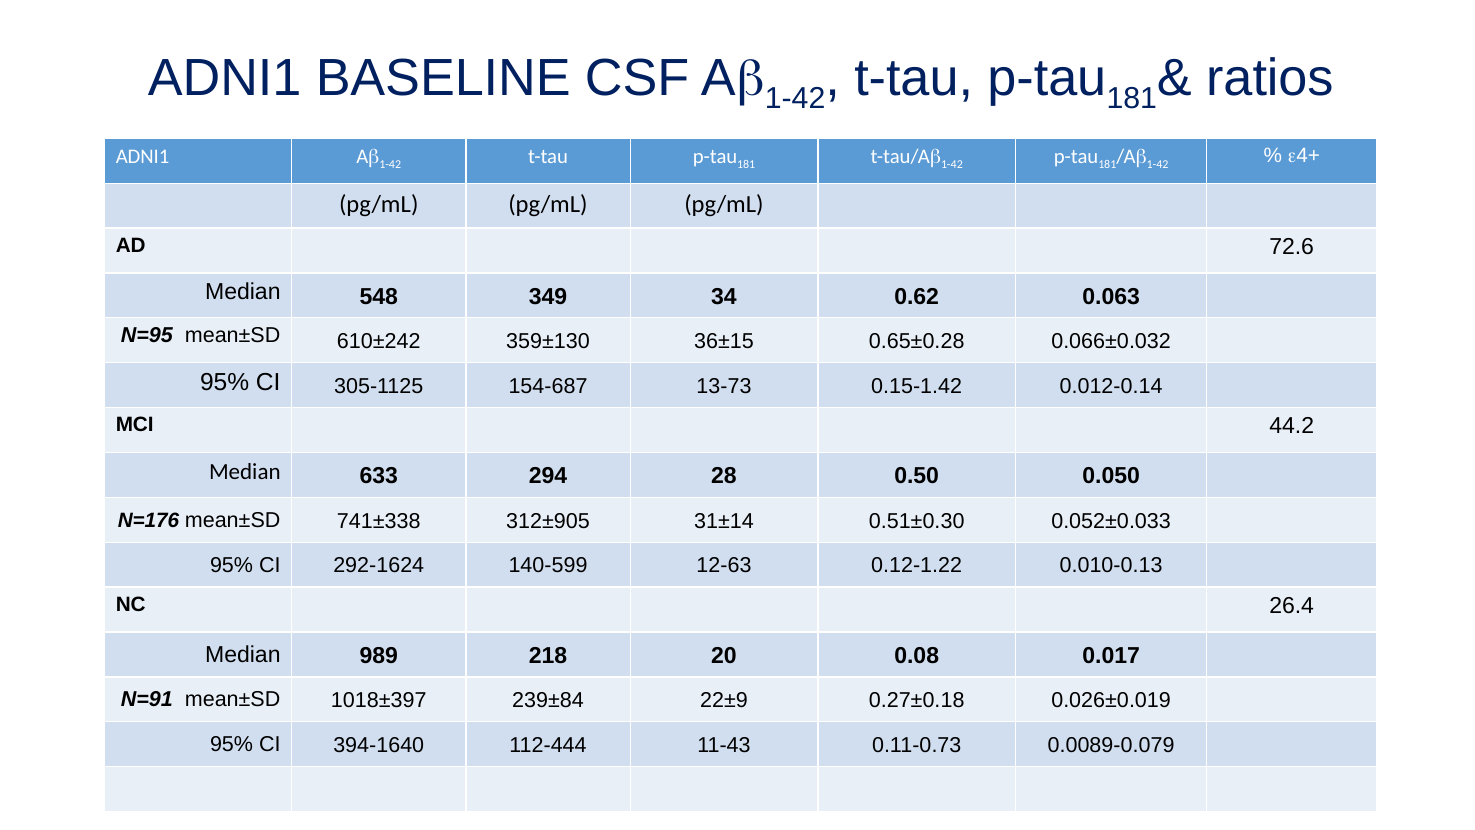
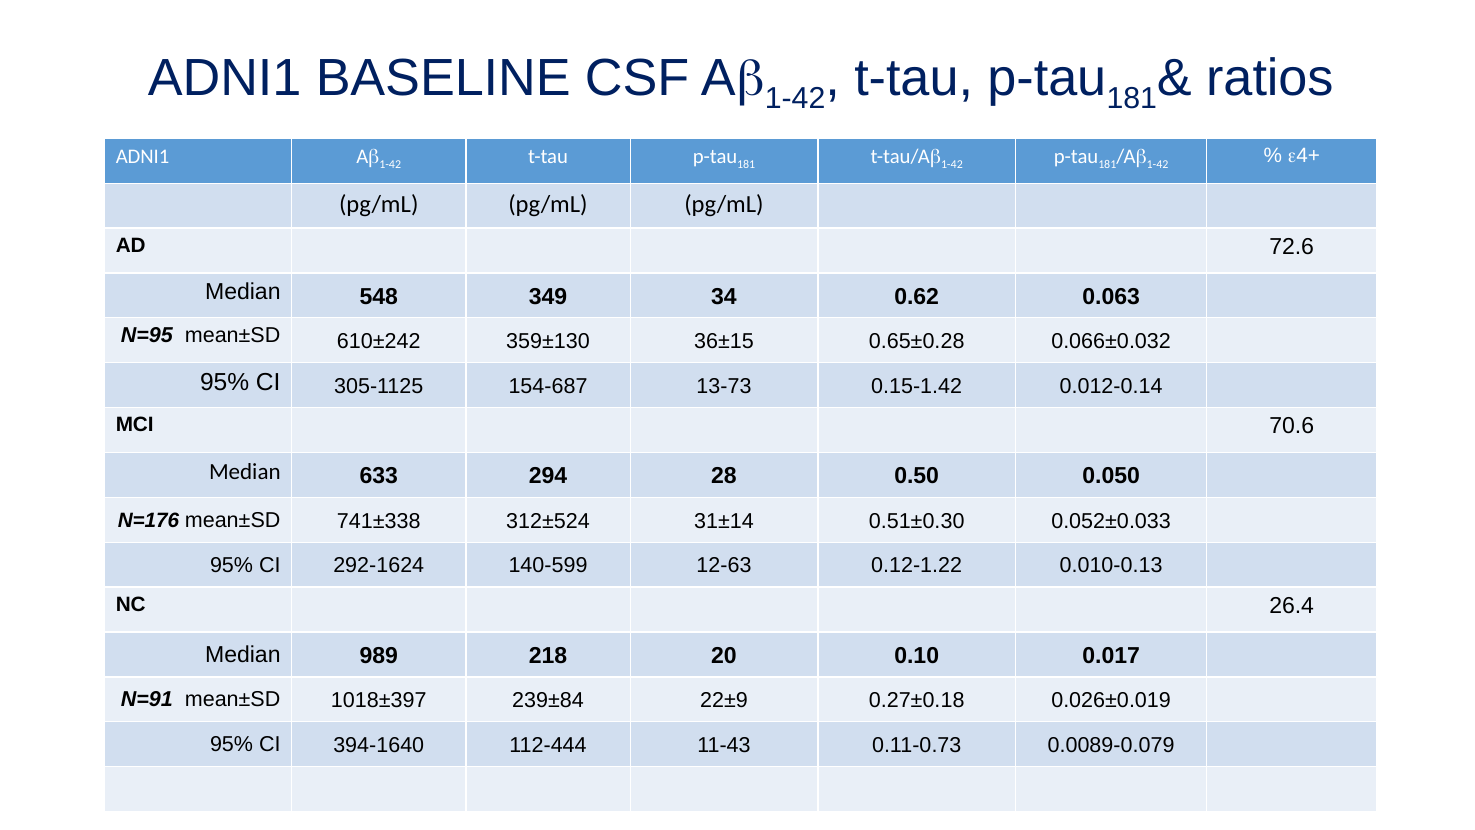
44.2: 44.2 -> 70.6 (1292, 426)
312±905: 312±905 -> 312±524 (548, 521)
0.08: 0.08 -> 0.10 (917, 655)
